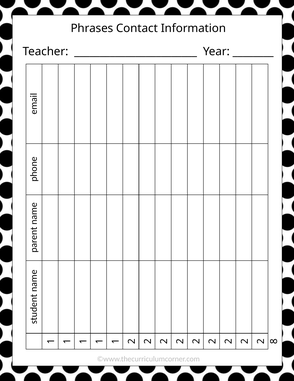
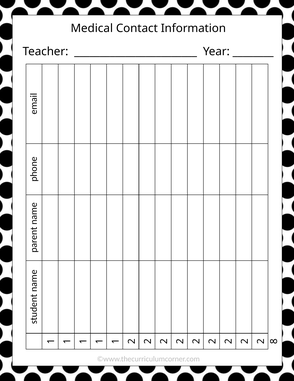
Phrases: Phrases -> Medical (92, 28)
